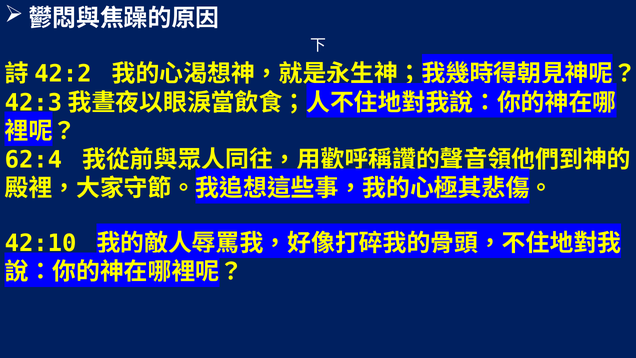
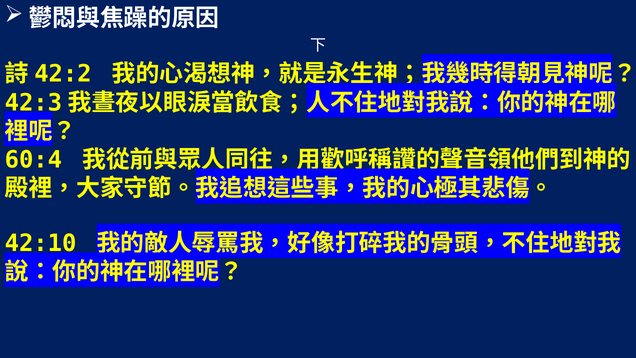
62:4: 62:4 -> 60:4 (33, 160)
